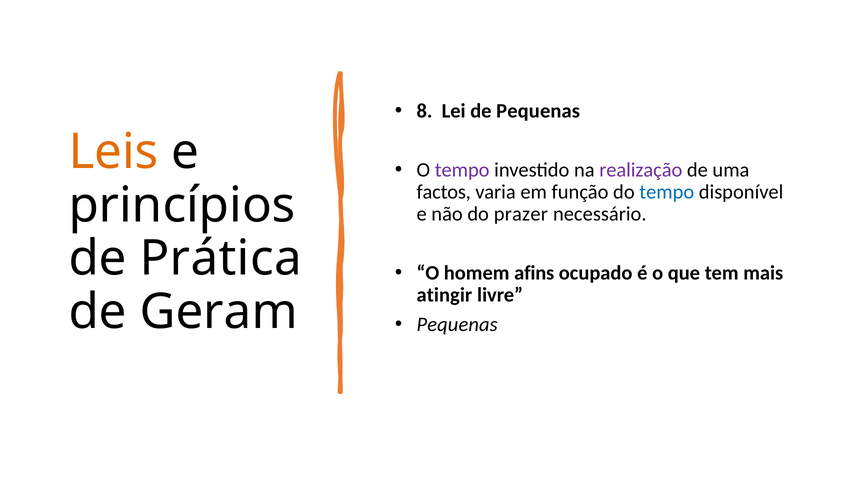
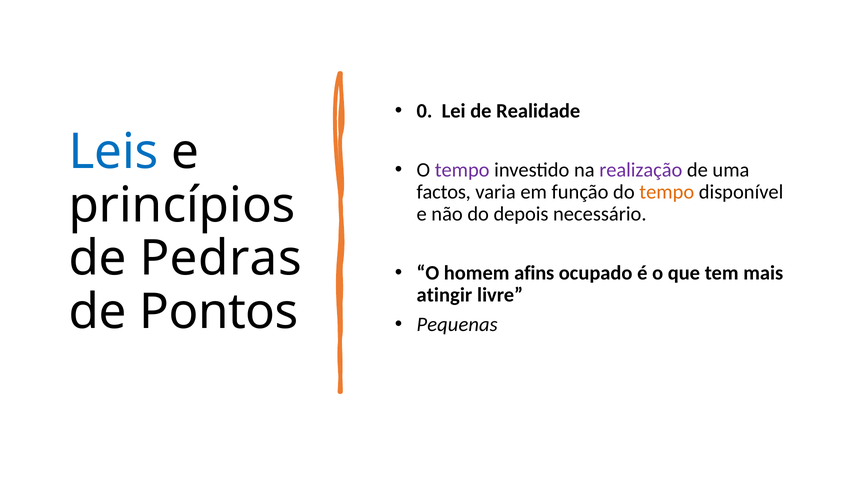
8: 8 -> 0 (424, 111)
de Pequenas: Pequenas -> Realidade (538, 111)
Leis colour: orange -> blue (114, 152)
tempo colour: blue -> orange (667, 192)
prazer: prazer -> depois (521, 214)
Prática: Prática -> Pedras (221, 259)
Geram: Geram -> Pontos (219, 312)
